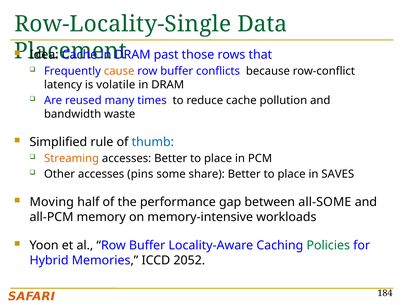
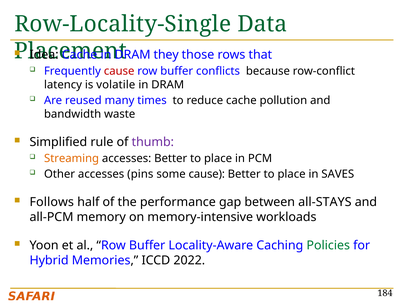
past: past -> they (166, 55)
cause colour: orange -> red (119, 71)
thumb colour: blue -> purple (153, 142)
some share: share -> cause (207, 174)
Moving: Moving -> Follows (52, 202)
all-SOME: all-SOME -> all-STAYS (325, 202)
2052: 2052 -> 2022 (189, 261)
